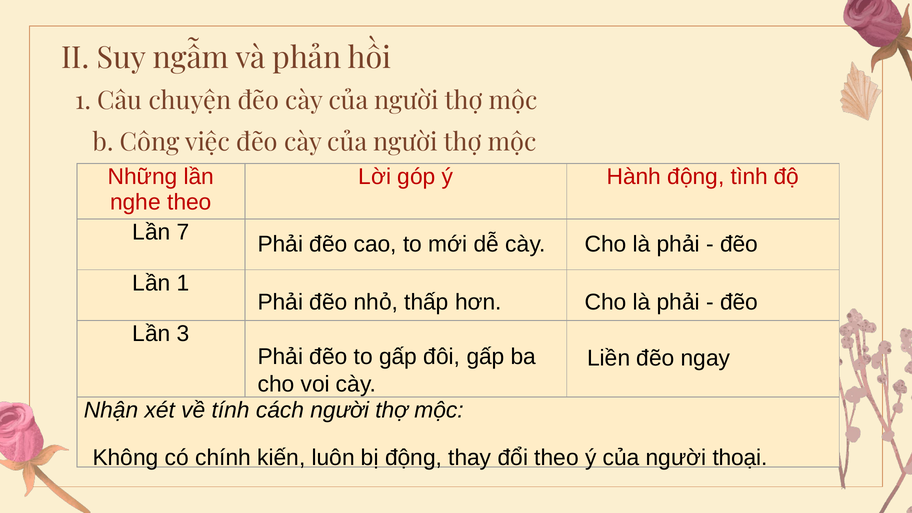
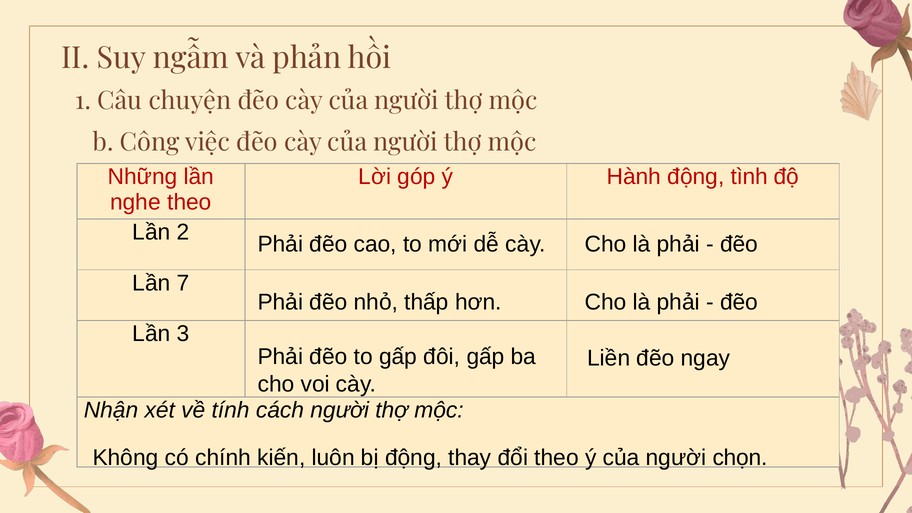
7: 7 -> 2 (183, 232)
Lần 1: 1 -> 7 (183, 283)
thoại: thoại -> chọn (740, 458)
